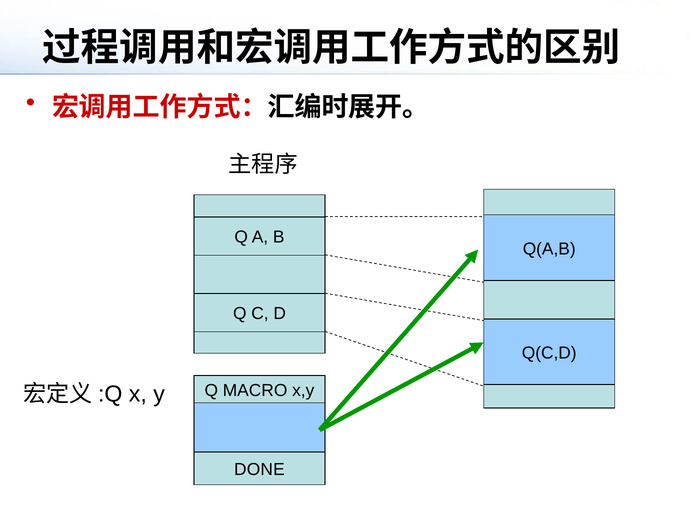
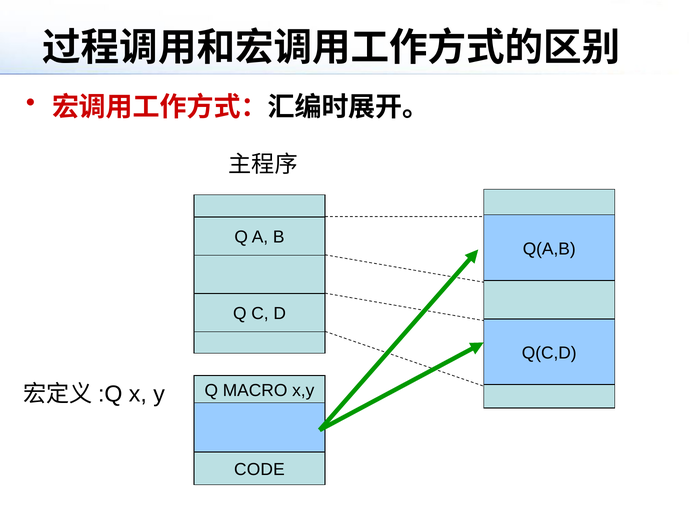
DONE: DONE -> CODE (259, 469)
